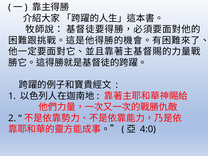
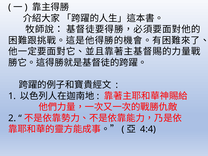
4:0: 4:0 -> 4:4 (148, 129)
